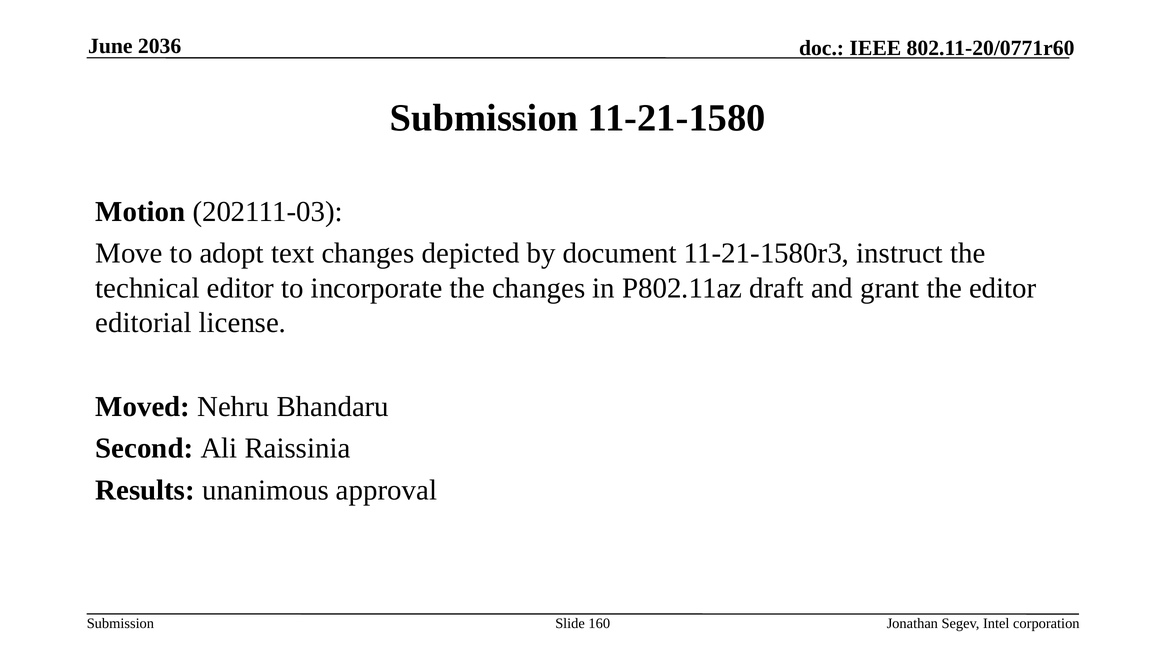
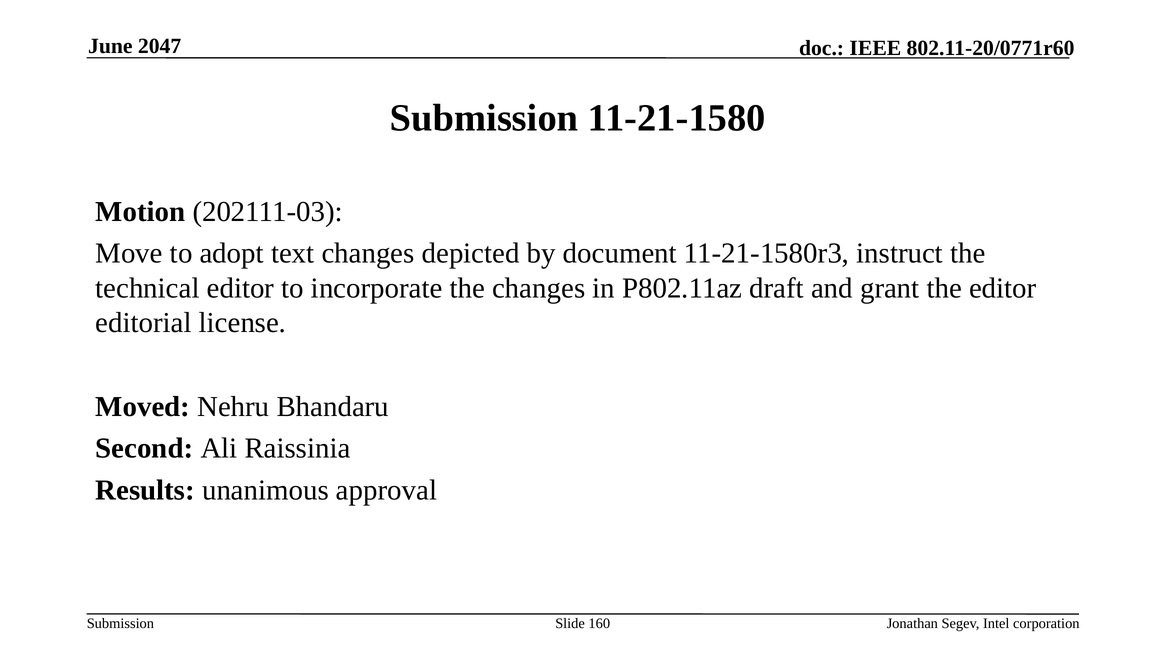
2036: 2036 -> 2047 (160, 46)
